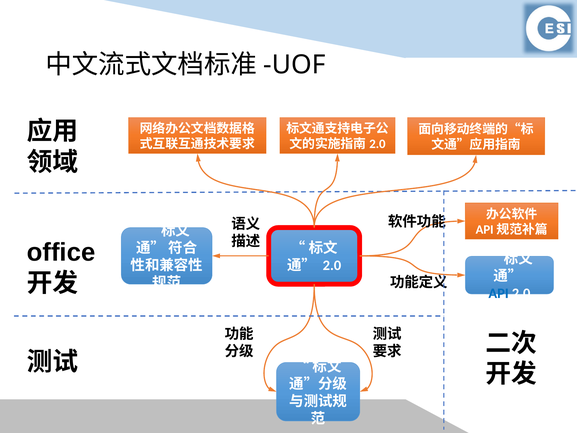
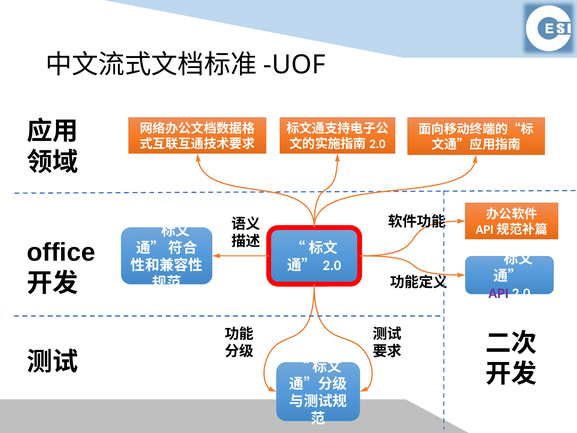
API colour: blue -> purple (499, 293)
